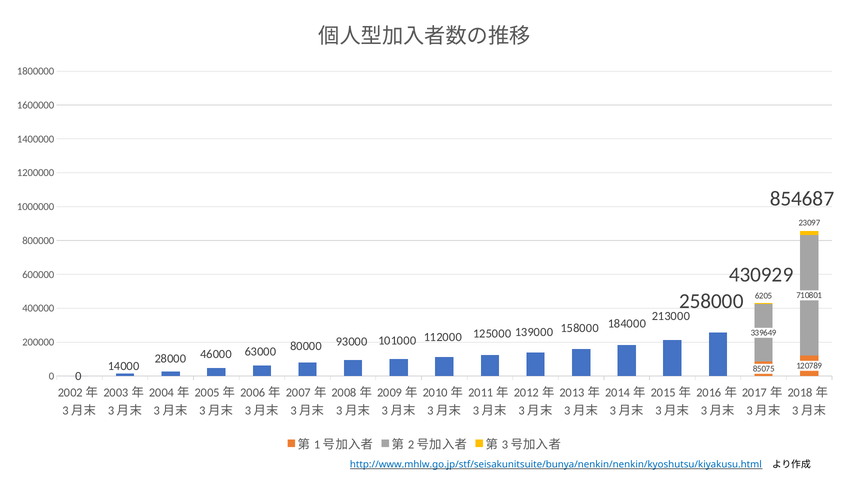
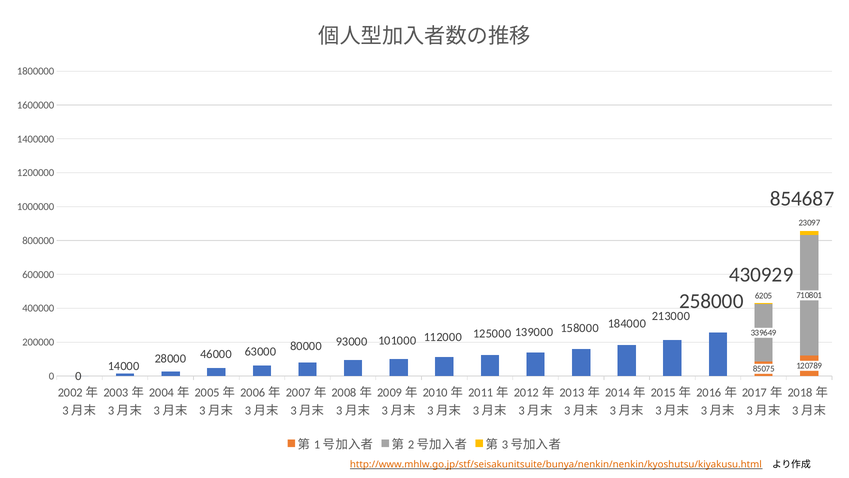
http://www.mhlw.go.jp/stf/seisakunitsuite/bunya/nenkin/nenkin/kyoshutsu/kiyakusu.html colour: blue -> orange (556, 464)
